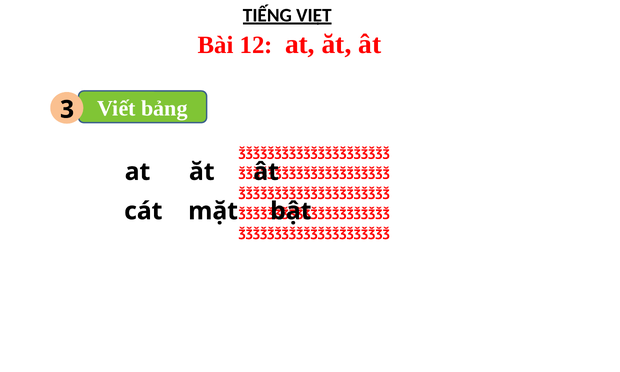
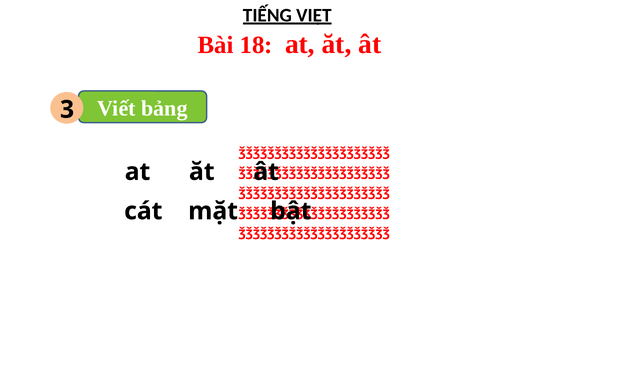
12: 12 -> 18 (256, 45)
